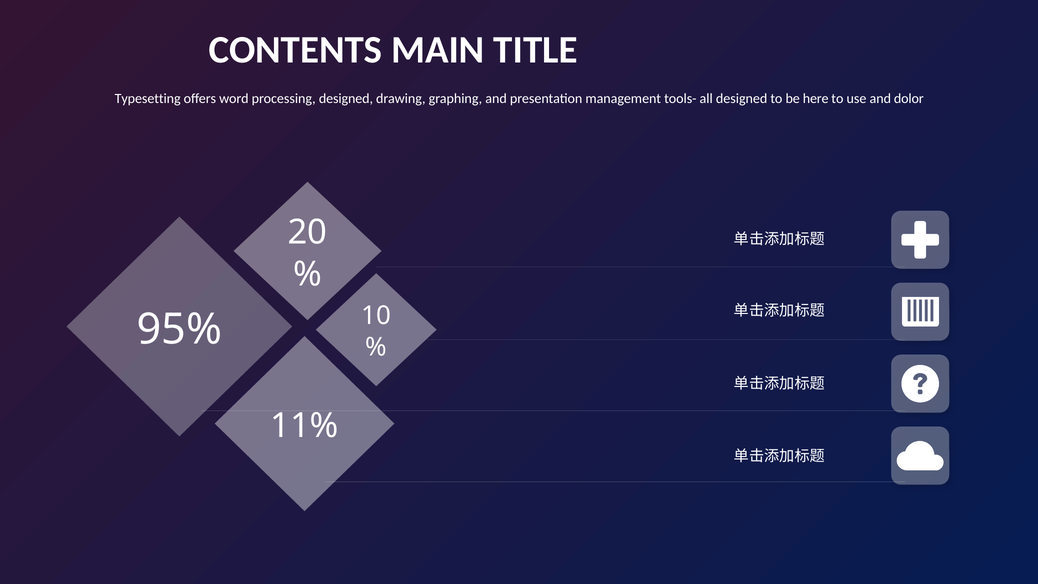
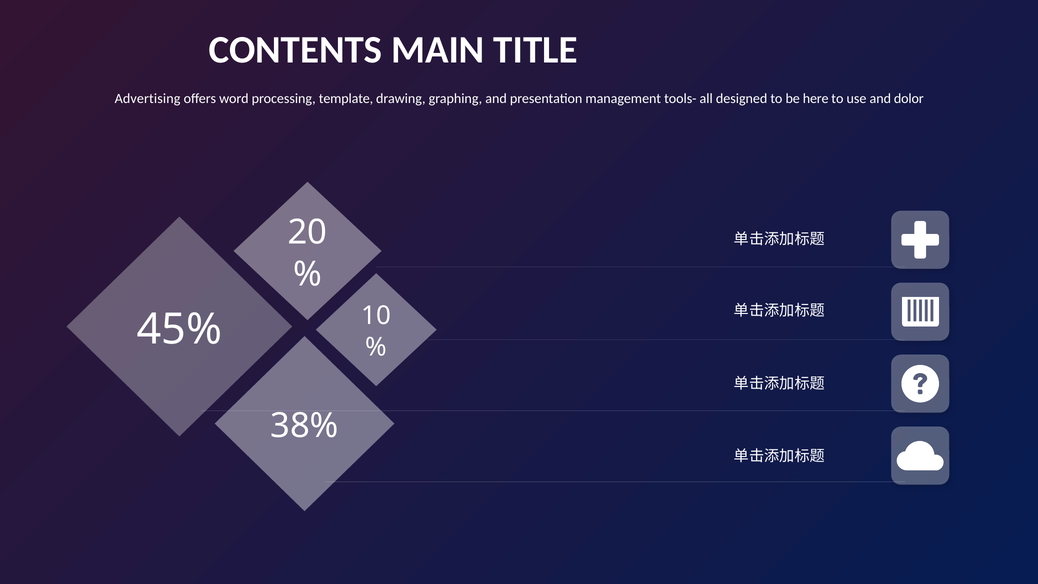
Typesetting: Typesetting -> Advertising (148, 99)
processing designed: designed -> template (346, 99)
95%: 95% -> 45% (179, 329)
11%: 11% -> 38% (304, 426)
